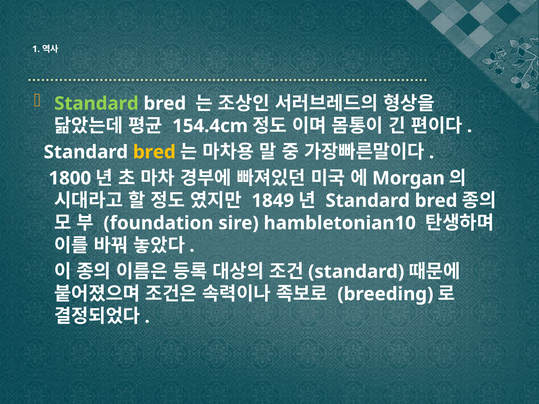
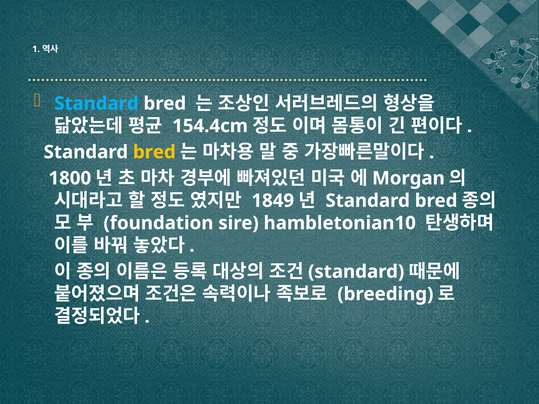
Standard colour: light green -> light blue (96, 104)
